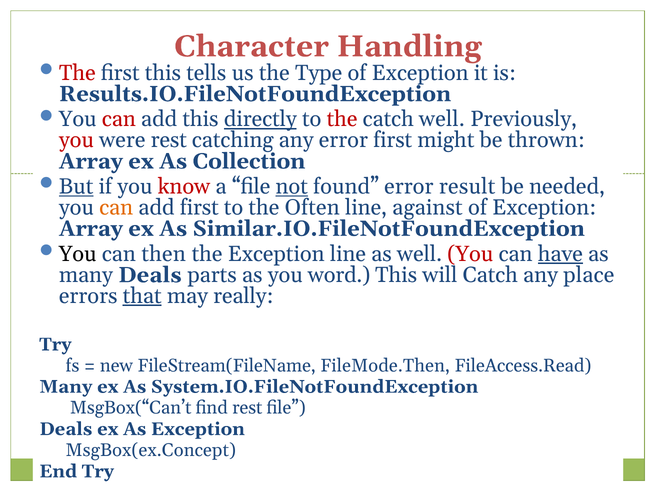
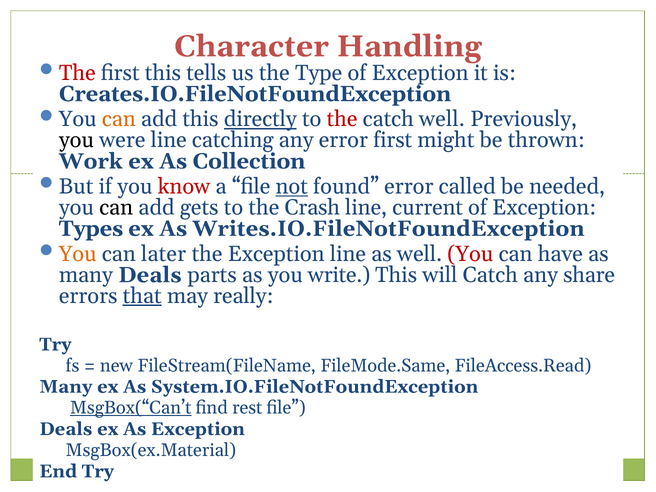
Results.IO.FileNotFoundException: Results.IO.FileNotFoundException -> Creates.IO.FileNotFoundException (255, 94)
can colour: red -> orange (119, 119)
you colour: red -> black (76, 140)
were rest: rest -> line (169, 140)
Array: Array -> Work (91, 161)
But underline: present -> none (76, 187)
result: result -> called (467, 187)
can colour: orange -> black (116, 208)
add first: first -> gets (199, 208)
Often: Often -> Crash (312, 208)
against: against -> current (428, 208)
Array: Array -> Types (91, 229)
Similar.IO.FileNotFoundException: Similar.IO.FileNotFoundException -> Writes.IO.FileNotFoundException (389, 229)
You colour: black -> orange (78, 254)
then: then -> later (164, 254)
have underline: present -> none (560, 254)
word: word -> write (339, 275)
place: place -> share (589, 275)
FileMode.Then: FileMode.Then -> FileMode.Same (385, 366)
MsgBox(“Can’t underline: none -> present (131, 408)
MsgBox(ex.Concept: MsgBox(ex.Concept -> MsgBox(ex.Material (151, 450)
